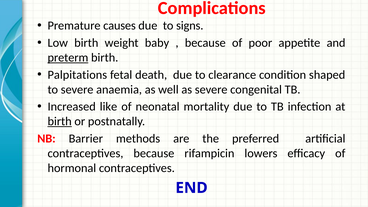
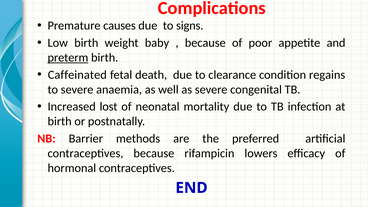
Palpitations: Palpitations -> Caffeinated (77, 75)
shaped: shaped -> regains (327, 75)
like: like -> lost (109, 107)
birth underline: present -> none (60, 121)
